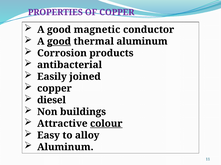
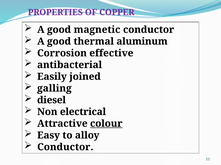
good underline: present -> none (59, 42)
products: products -> effective (111, 53)
copper: copper -> galling (54, 89)
buildings: buildings -> electrical (83, 112)
Aluminum: Aluminum -> Conductor (65, 148)
